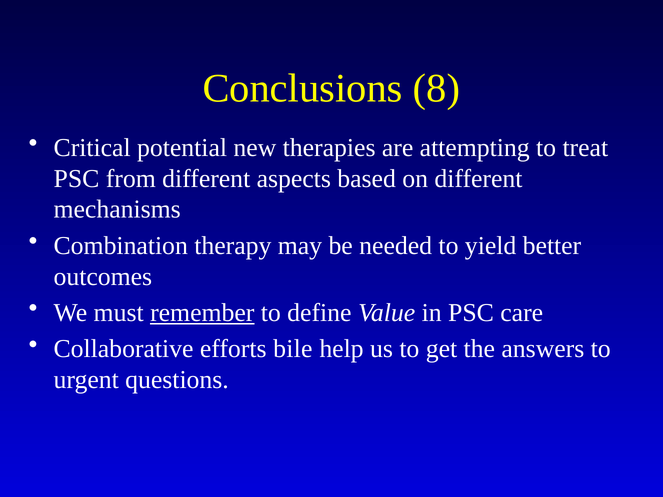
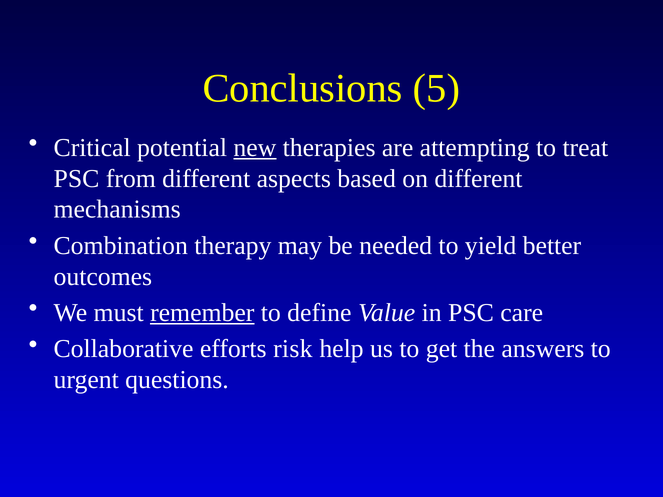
8: 8 -> 5 (436, 88)
new underline: none -> present (255, 148)
bile: bile -> risk (293, 349)
